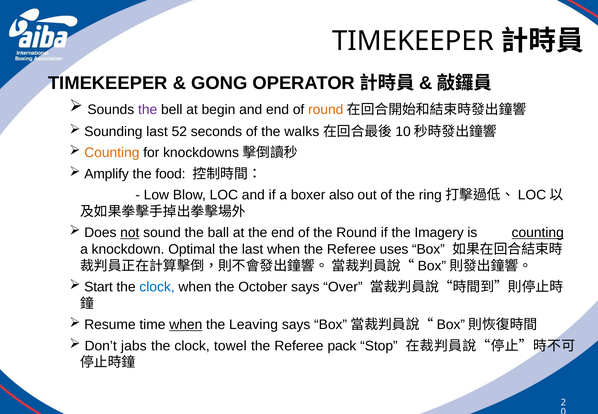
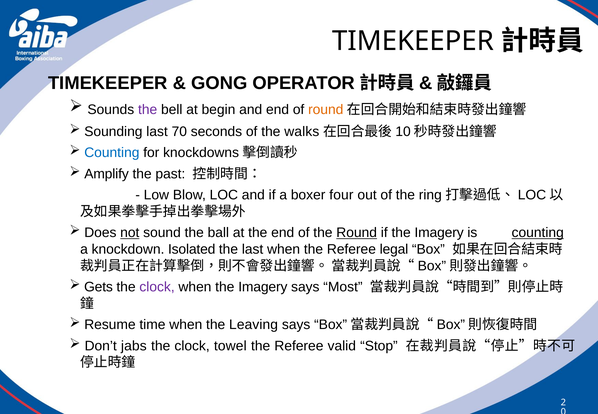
52: 52 -> 70 (179, 131)
Counting colour: orange -> blue (112, 153)
food: food -> past (170, 174)
also: also -> four (341, 195)
Round underline: none -> present (357, 233)
Optimal: Optimal -> Isolated (192, 249)
uses: uses -> legal (394, 249)
Start: Start -> Gets (99, 287)
clock colour: blue -> purple (157, 287)
when the October: October -> Imagery (263, 287)
Over: Over -> Most (343, 287)
when underline: present -> none (186, 325)
pack: pack -> valid (342, 346)
